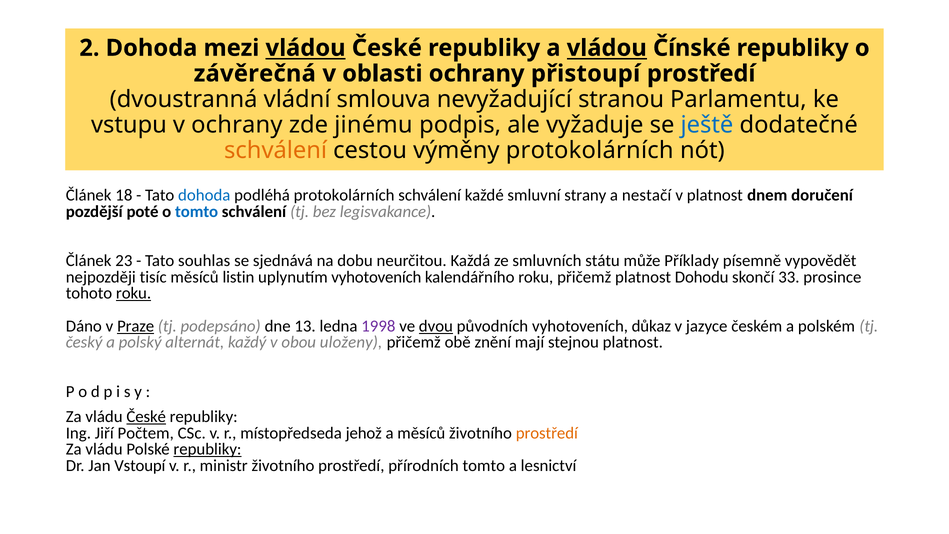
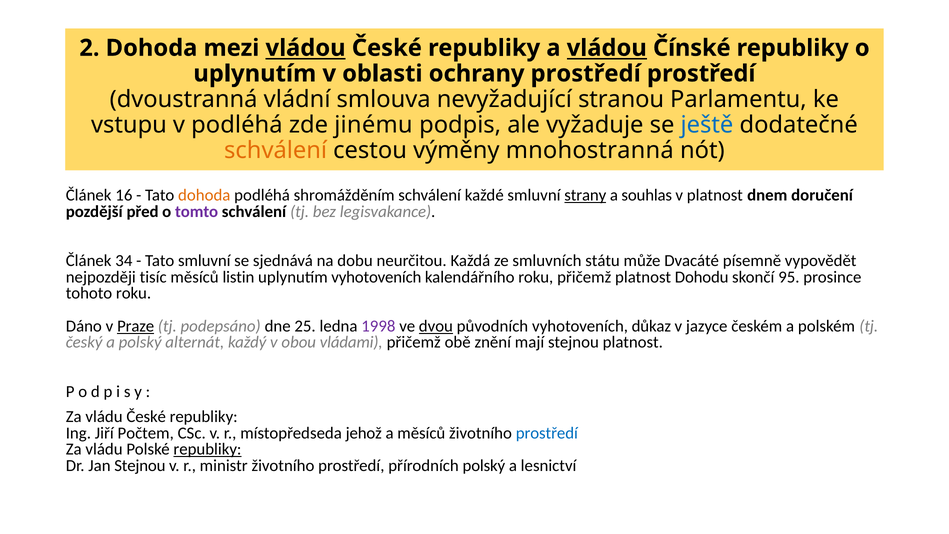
závěrečná: závěrečná -> uplynutím (255, 74)
ochrany přistoupí: přistoupí -> prostředí (586, 74)
v ochrany: ochrany -> podléhá (237, 125)
výměny protokolárních: protokolárních -> mnohostranná (590, 150)
18: 18 -> 16 (124, 195)
dohoda colour: blue -> orange (204, 195)
podléhá protokolárních: protokolárních -> shromážděním (344, 195)
strany underline: none -> present (585, 195)
nestačí: nestačí -> souhlas (647, 195)
poté: poté -> před (143, 212)
tomto colour: blue -> purple (197, 212)
23: 23 -> 34 (124, 261)
Tato souhlas: souhlas -> smluvní (204, 261)
Příklady: Příklady -> Dvacáté (692, 261)
33: 33 -> 95 (789, 277)
roku underline: present -> none (134, 293)
13: 13 -> 25 (305, 326)
uloženy: uloženy -> vládami (351, 342)
České underline: present -> none (146, 417)
prostředí colour: orange -> blue (547, 433)
Jan Vstoupí: Vstoupí -> Stejnou (140, 466)
přírodních tomto: tomto -> polský (484, 466)
